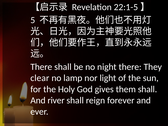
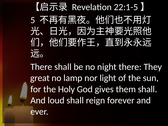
clear: clear -> great (40, 78)
river: river -> loud (56, 100)
